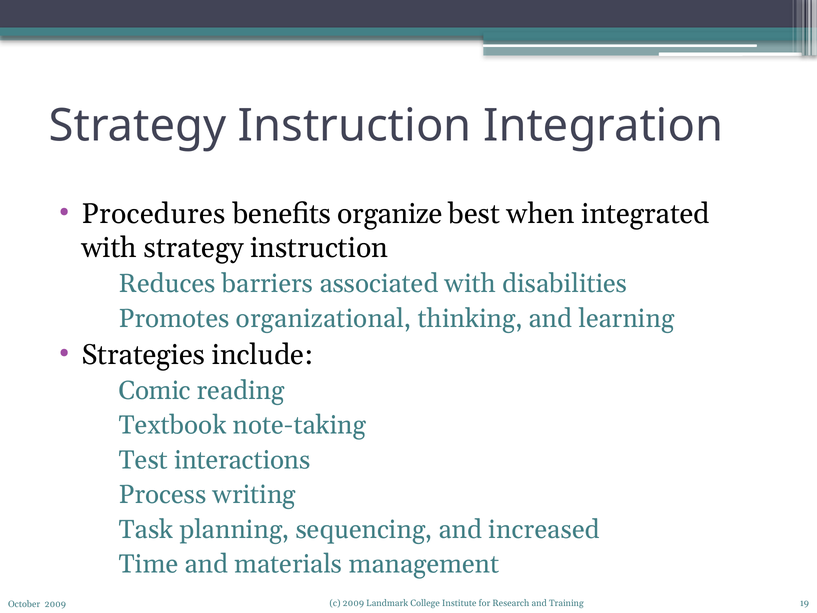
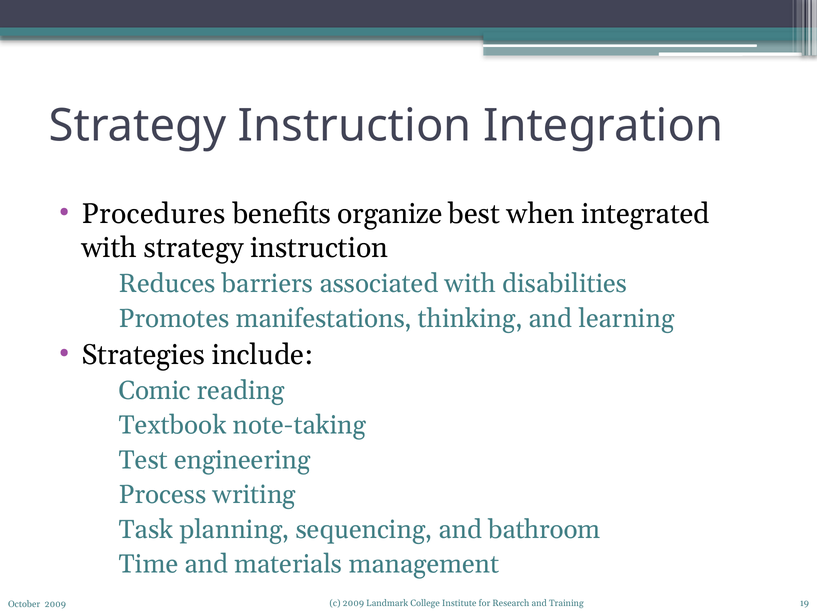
organizational: organizational -> manifestations (324, 318)
interactions: interactions -> engineering (242, 460)
increased: increased -> bathroom (544, 529)
